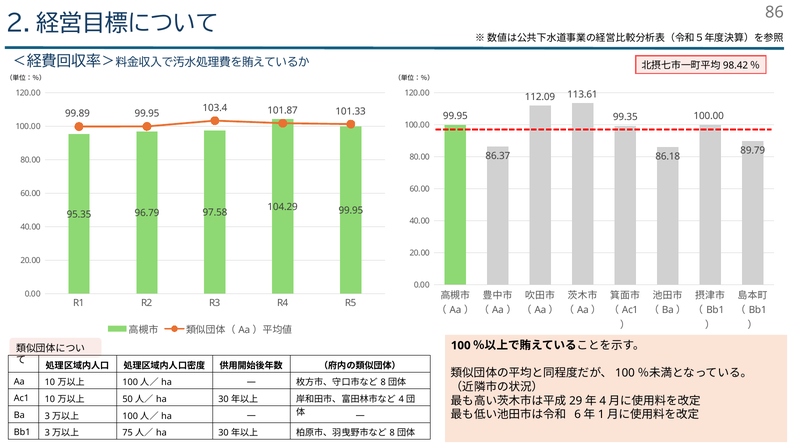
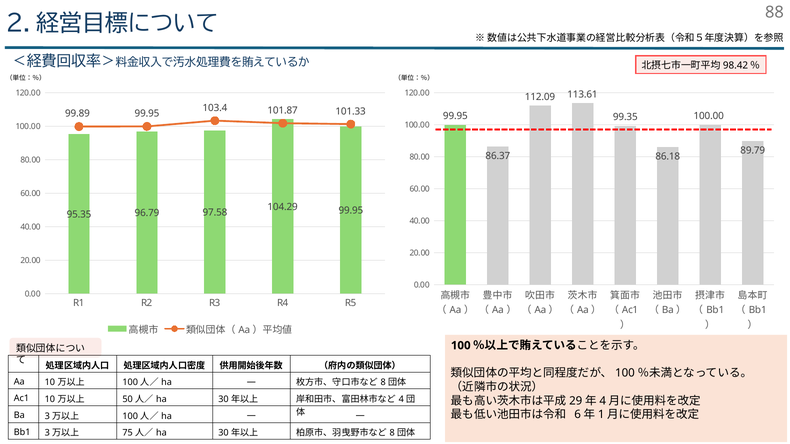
86: 86 -> 88 (774, 12)
